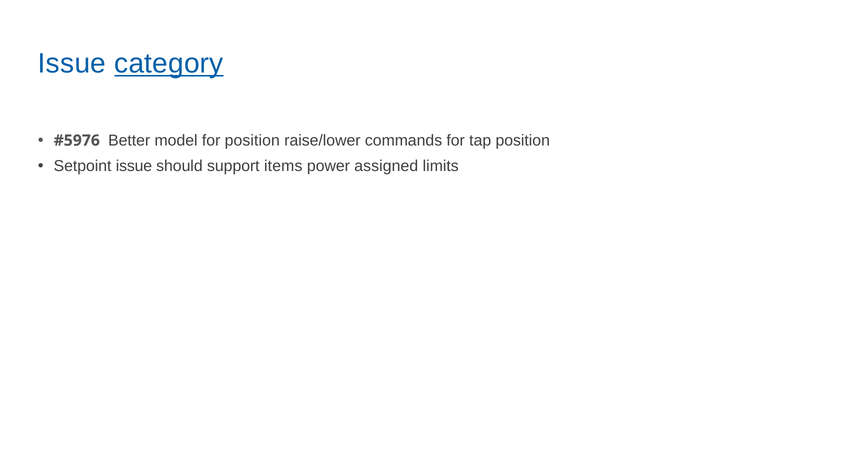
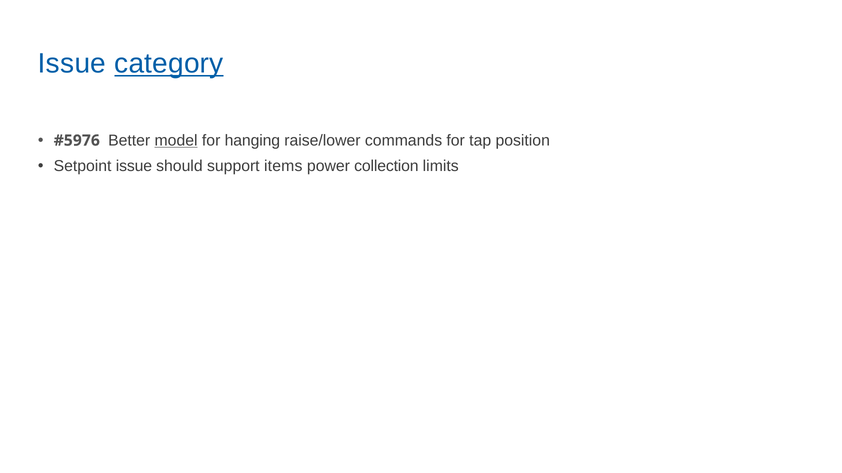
model underline: none -> present (176, 141)
for position: position -> hanging (252, 141)
assigned: assigned -> collection (386, 167)
